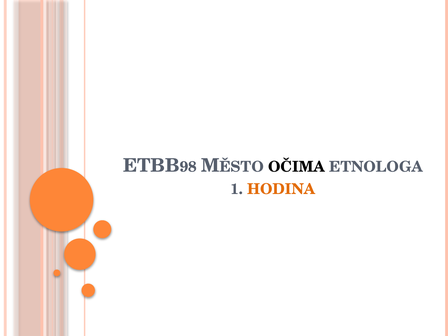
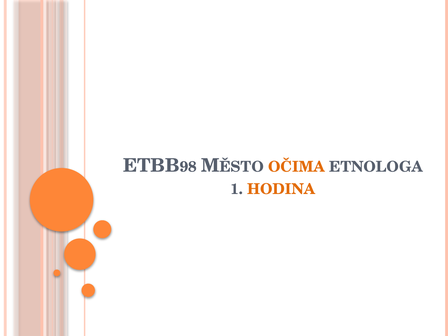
OČIMA colour: black -> orange (297, 167)
